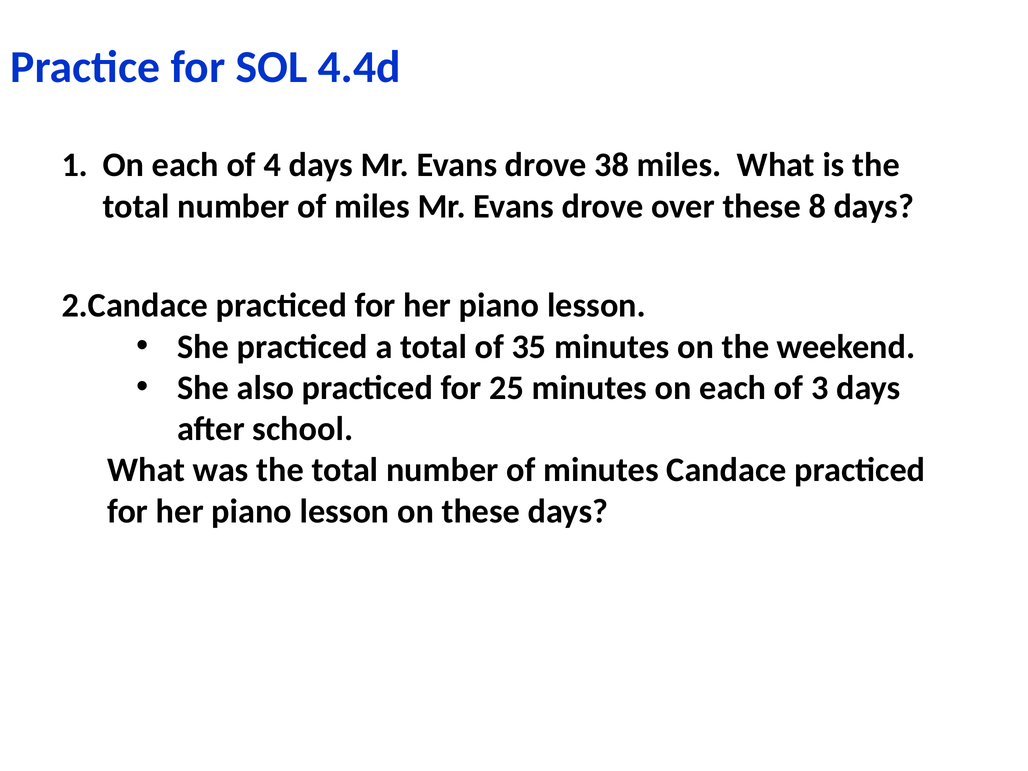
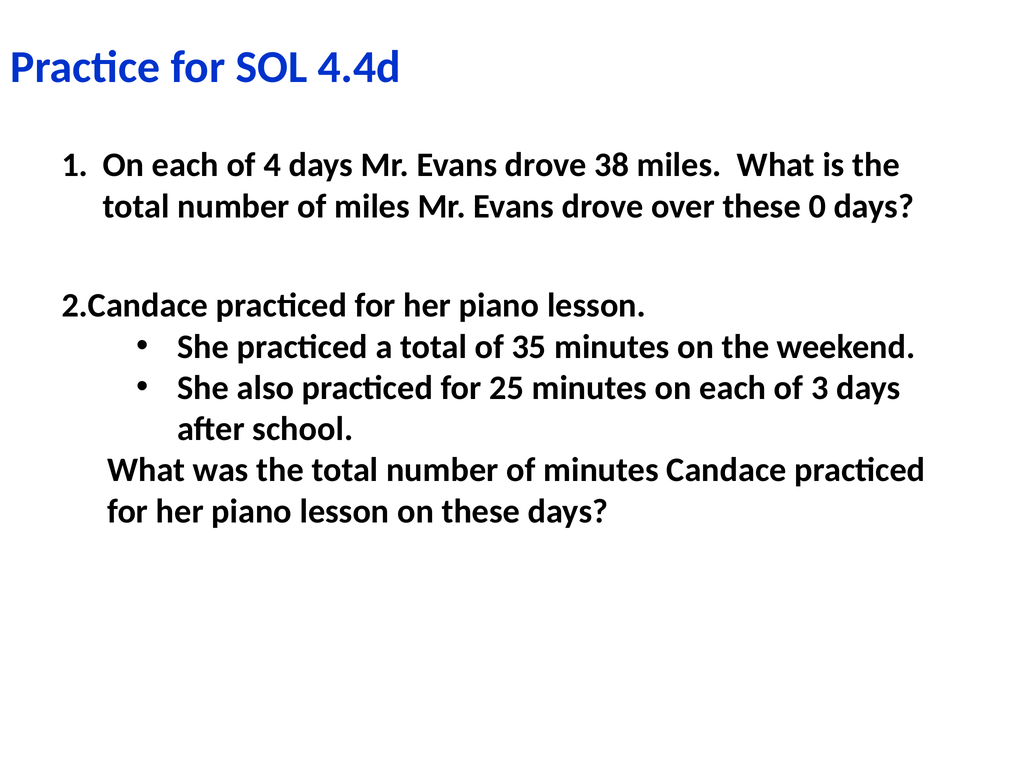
8: 8 -> 0 (817, 206)
